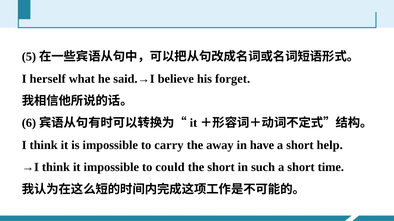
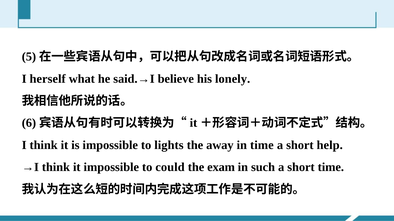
forget: forget -> lonely (233, 79)
carry: carry -> lights (169, 145)
in have: have -> time (262, 145)
the short: short -> exam (221, 168)
